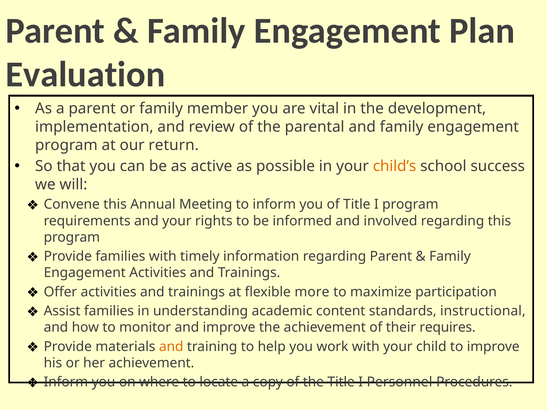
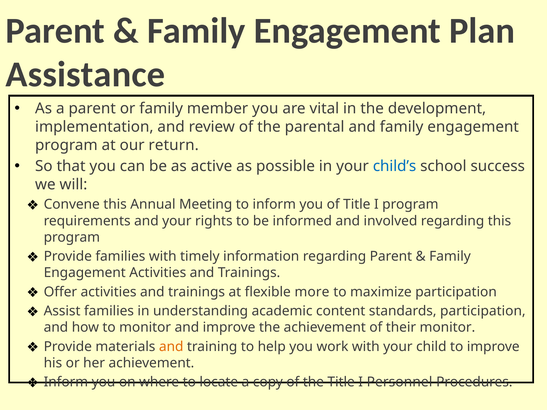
Evaluation: Evaluation -> Assistance (85, 75)
child’s colour: orange -> blue (395, 166)
standards instructional: instructional -> participation (483, 311)
their requires: requires -> monitor (447, 328)
